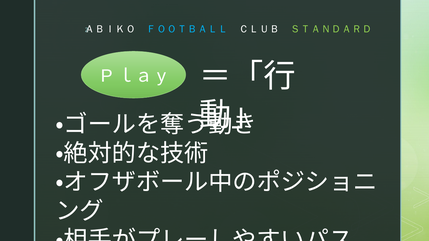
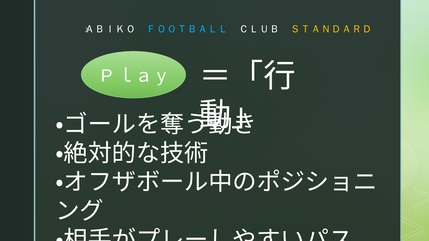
ＳＴＡＮＤＡＲＤ colour: light green -> yellow (331, 29)
